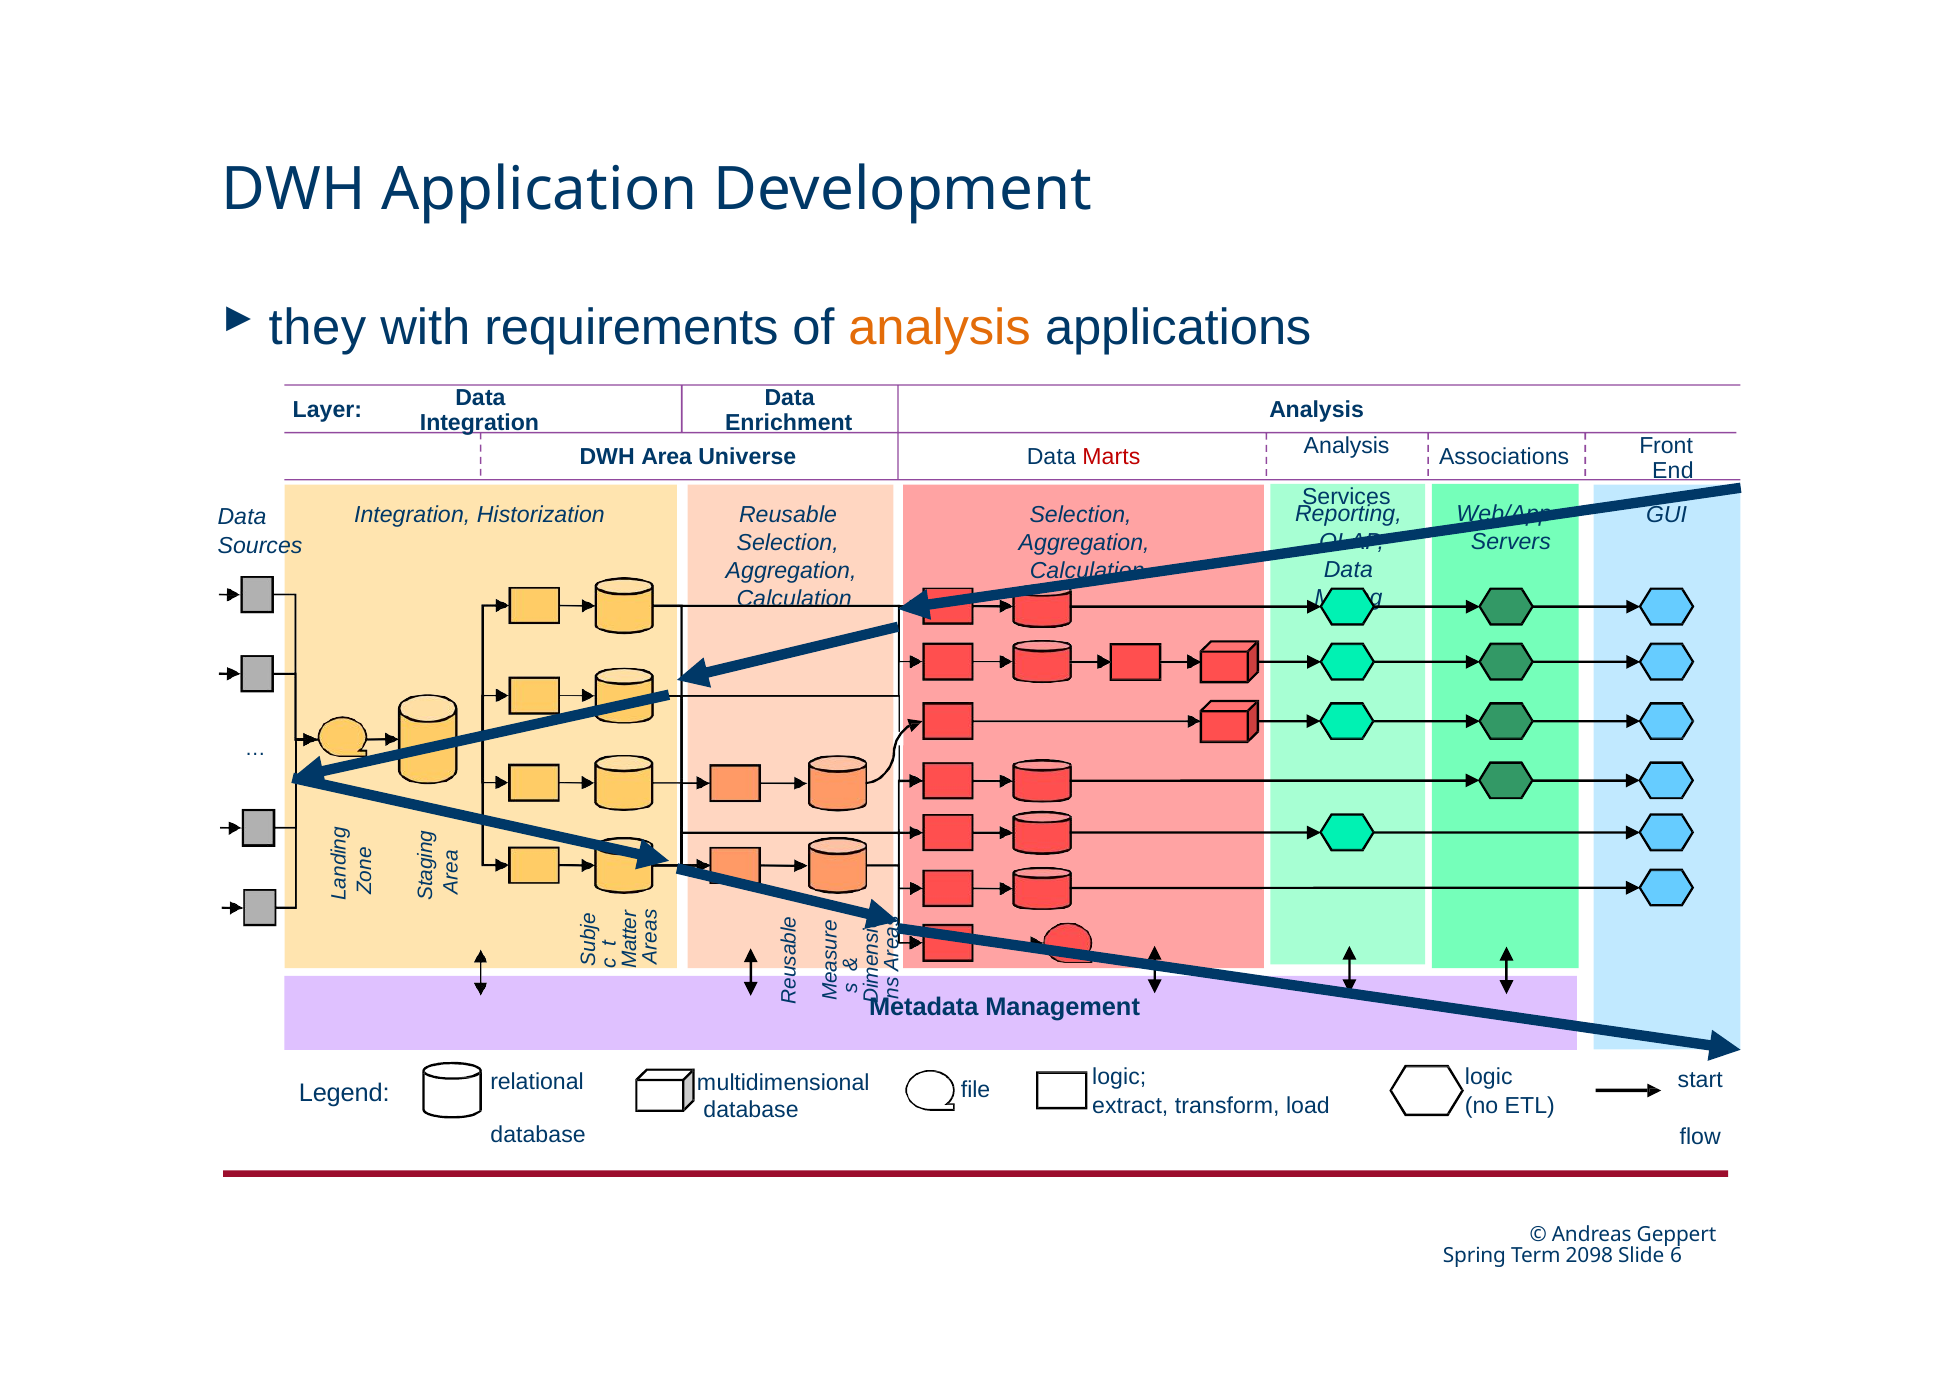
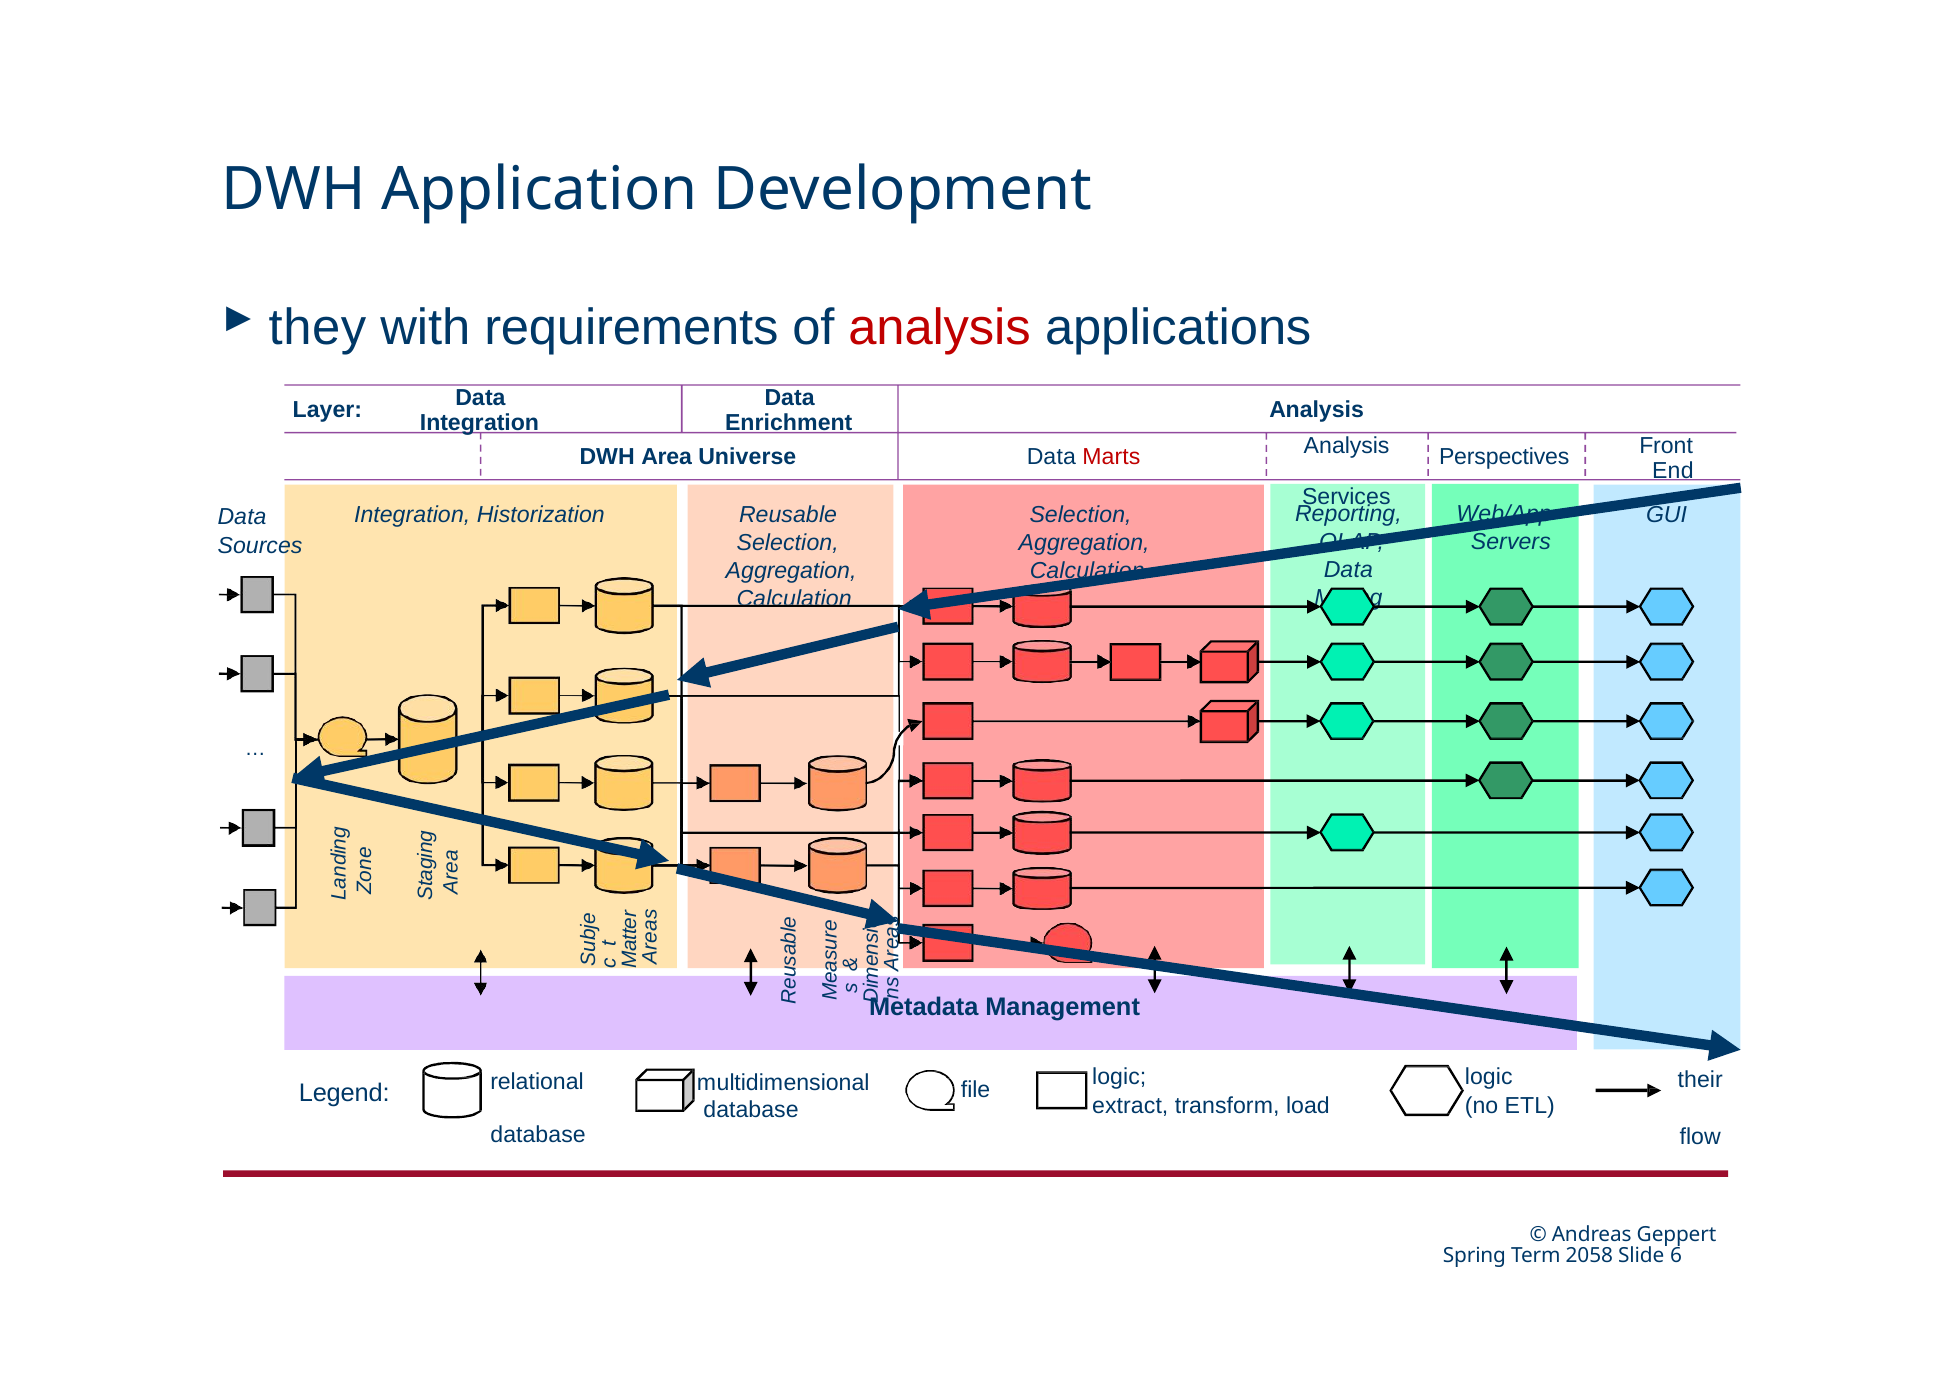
analysis colour: orange -> red (940, 328)
Associations: Associations -> Perspectives (1504, 457)
start: start -> their (1700, 1080)
2098: 2098 -> 2058 (1589, 1255)
